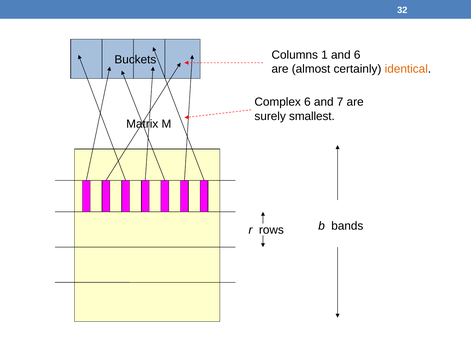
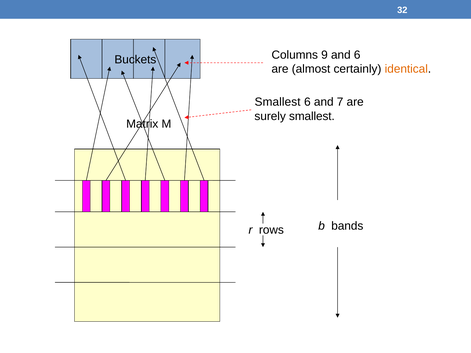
1: 1 -> 9 (324, 55)
Complex: Complex -> Smallest (278, 102)
